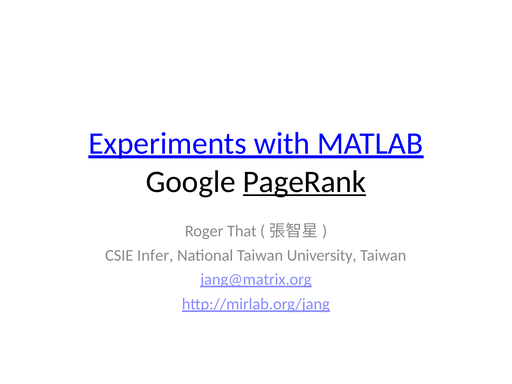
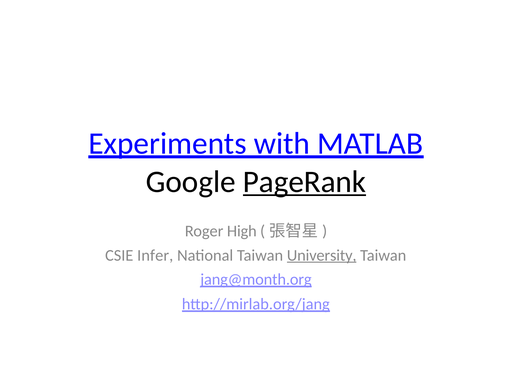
That: That -> High (242, 231)
University underline: none -> present (322, 255)
jang@matrix.org: jang@matrix.org -> jang@month.org (256, 279)
